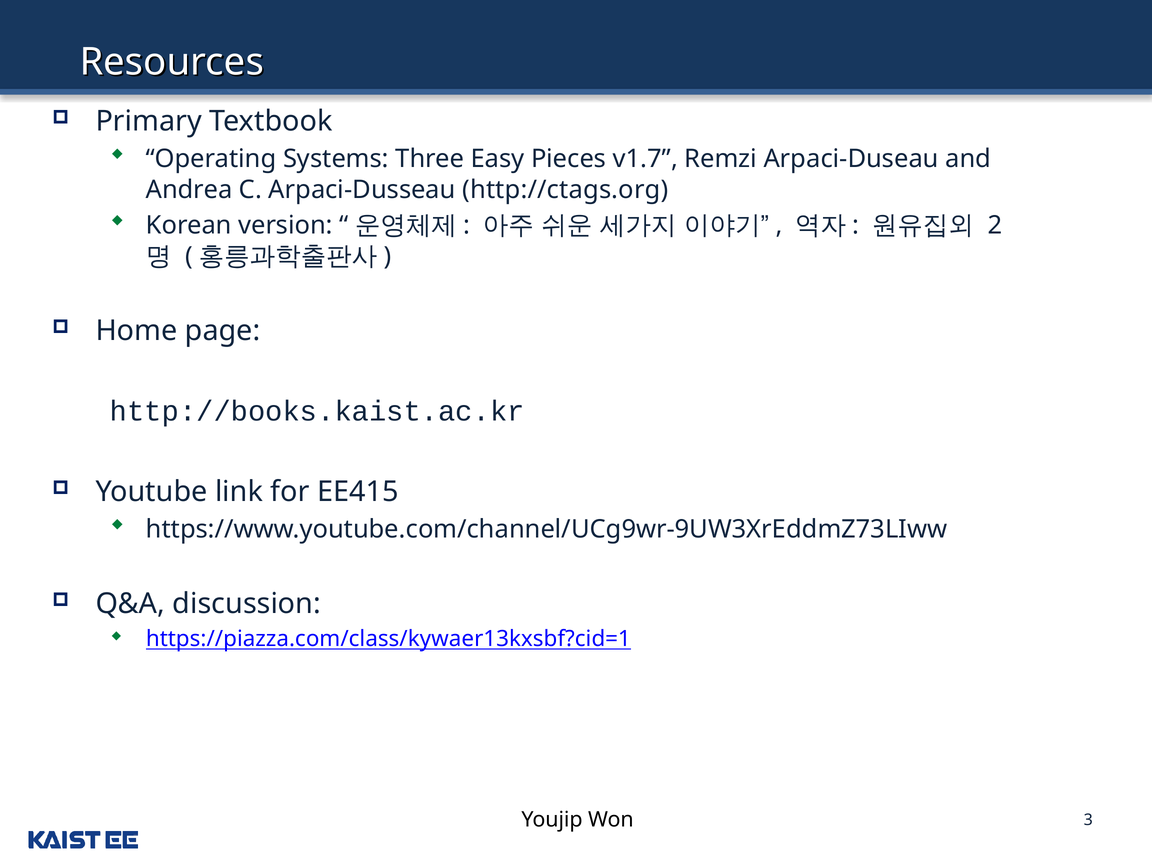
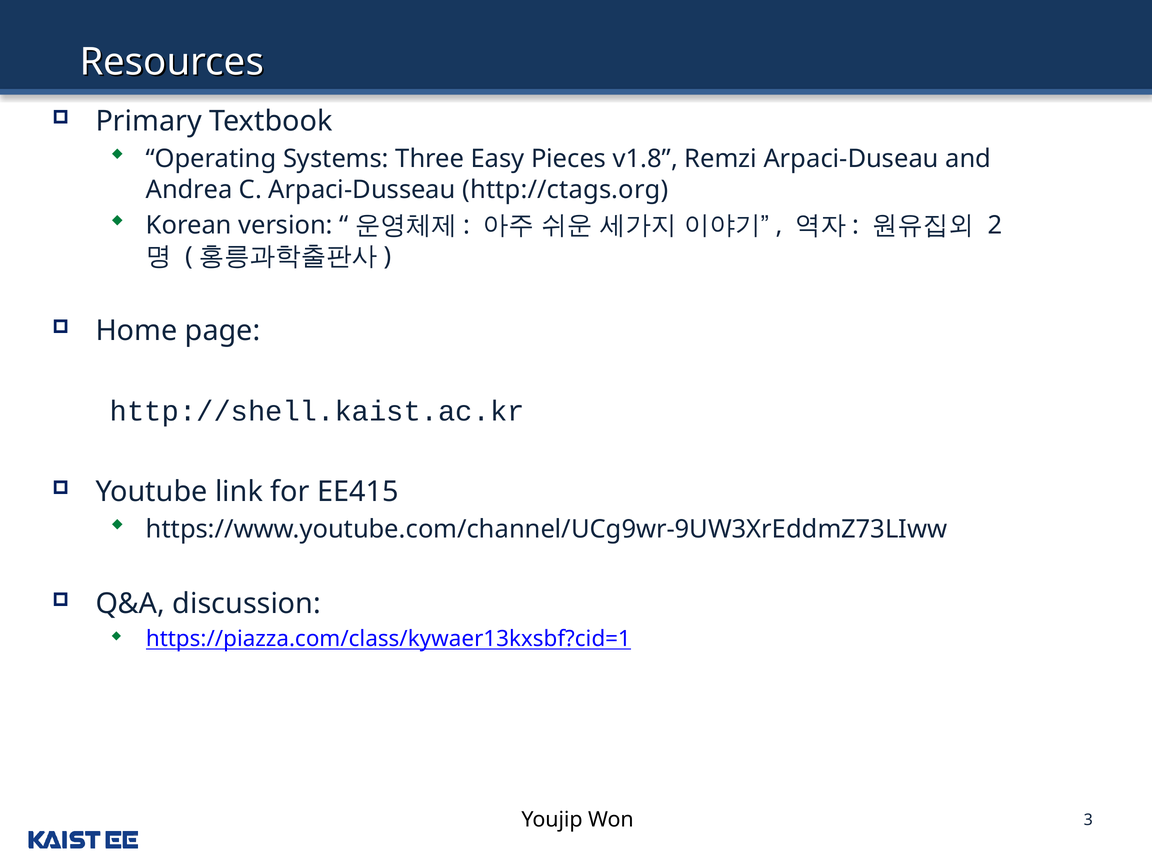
v1.7: v1.7 -> v1.8 (645, 159)
http://books.kaist.ac.kr: http://books.kaist.ac.kr -> http://shell.kaist.ac.kr (317, 411)
